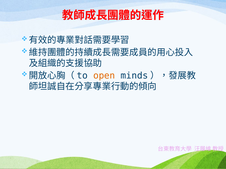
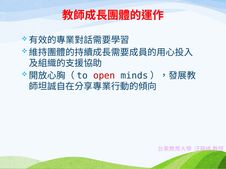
open colour: orange -> red (104, 76)
